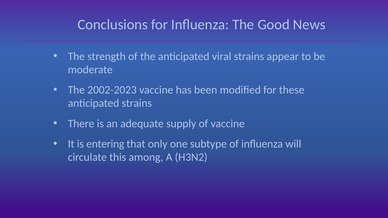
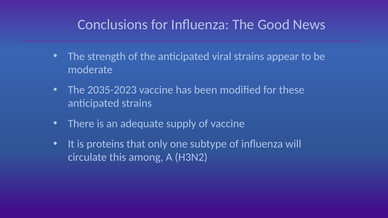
2002-2023: 2002-2023 -> 2035-2023 (112, 90)
entering: entering -> proteins (105, 144)
